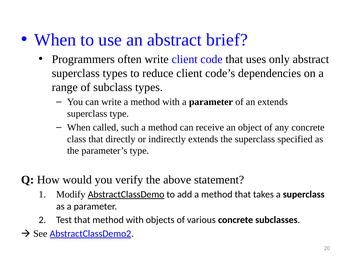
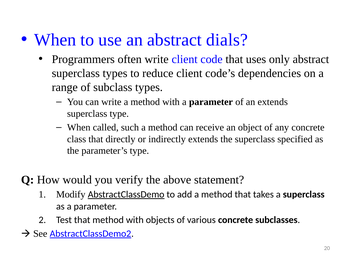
brief: brief -> dials (227, 40)
